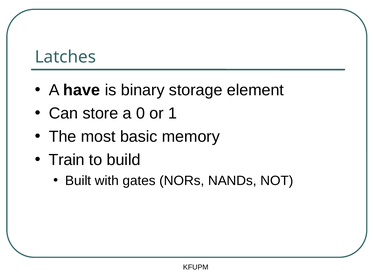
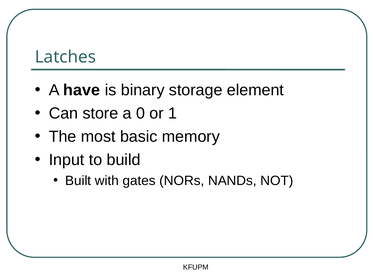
Train: Train -> Input (67, 160)
